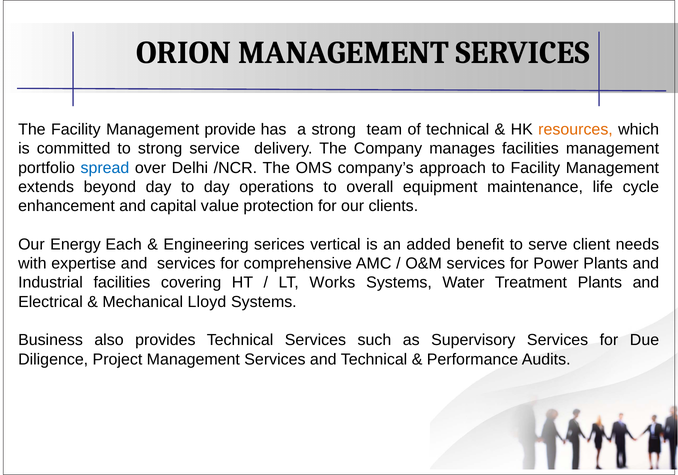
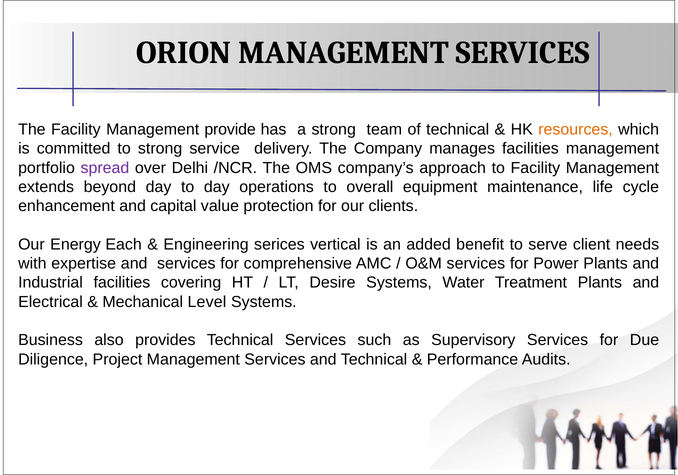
spread colour: blue -> purple (105, 168)
Works: Works -> Desire (332, 283)
Lloyd: Lloyd -> Level (207, 302)
